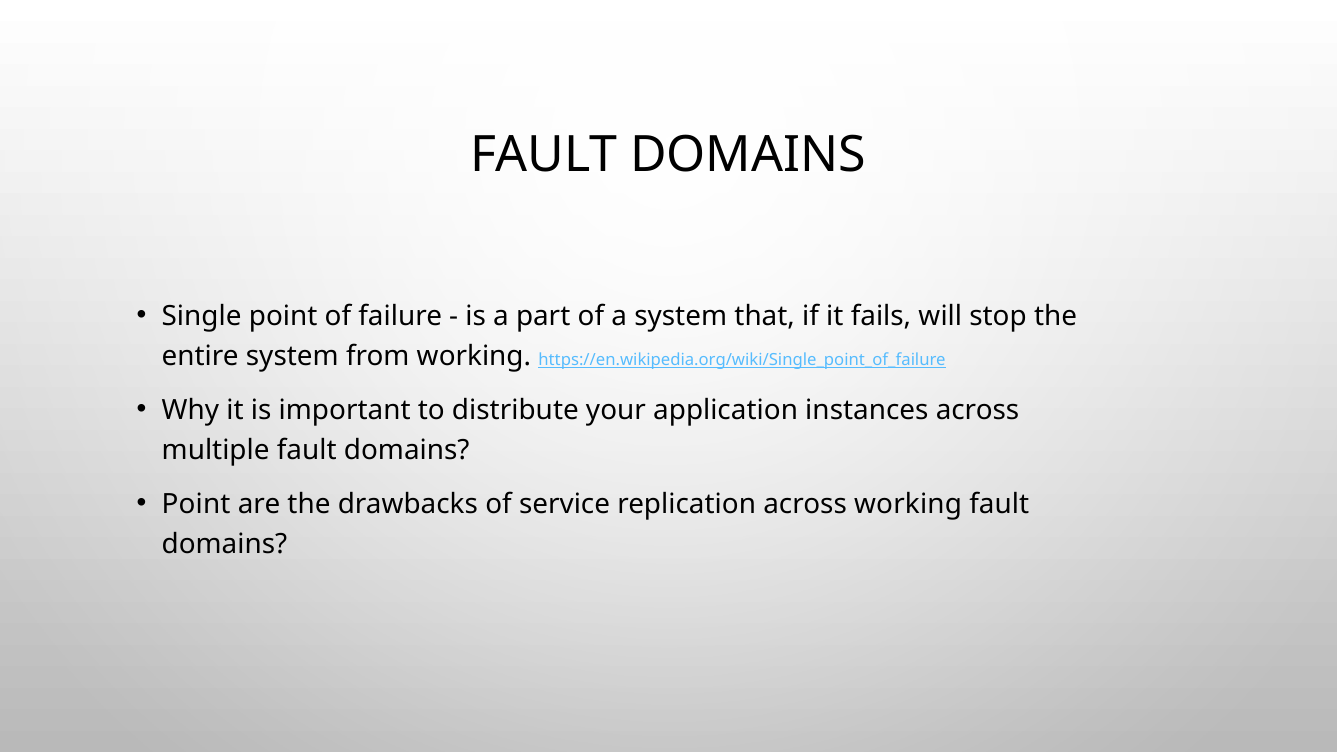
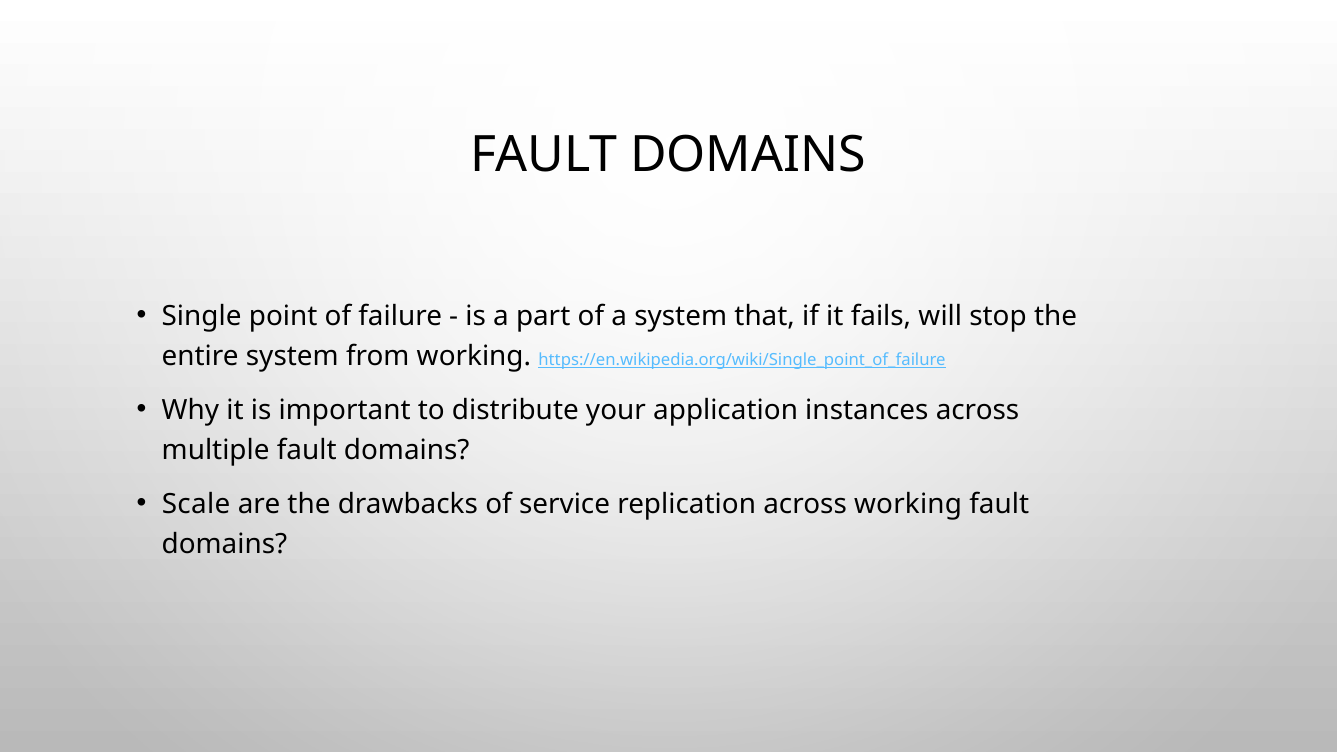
Point: Point -> Scale (196, 504)
